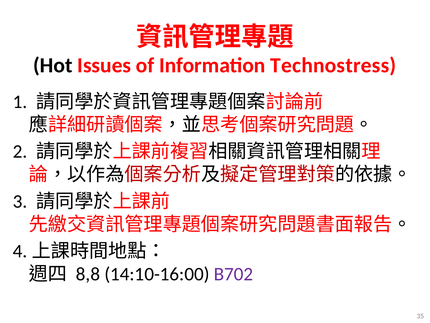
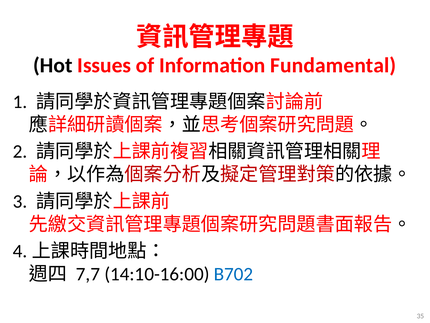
Technostress: Technostress -> Fundamental (333, 65)
8,8: 8,8 -> 7,7 (88, 274)
B702 colour: purple -> blue (234, 274)
